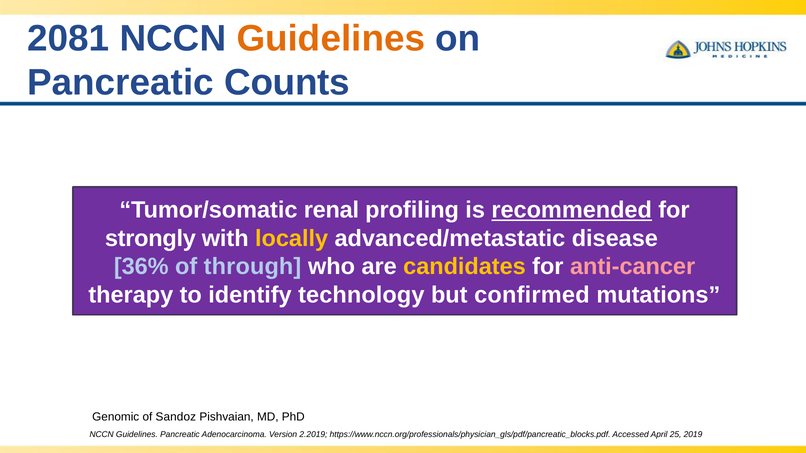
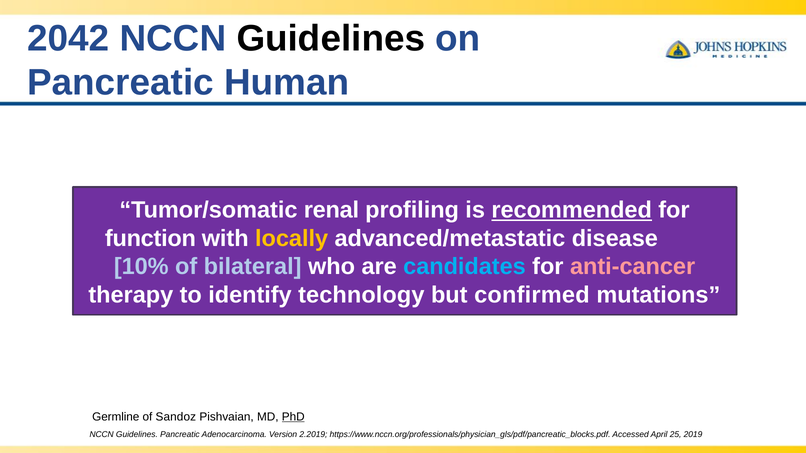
2081: 2081 -> 2042 (68, 38)
Guidelines colour: orange -> black (331, 38)
Counts: Counts -> Human (287, 83)
strongly: strongly -> function (150, 239)
36%: 36% -> 10% (141, 267)
through: through -> bilateral (253, 267)
candidates colour: yellow -> light blue (465, 267)
Genomic: Genomic -> Germline (116, 417)
PhD underline: none -> present (293, 417)
